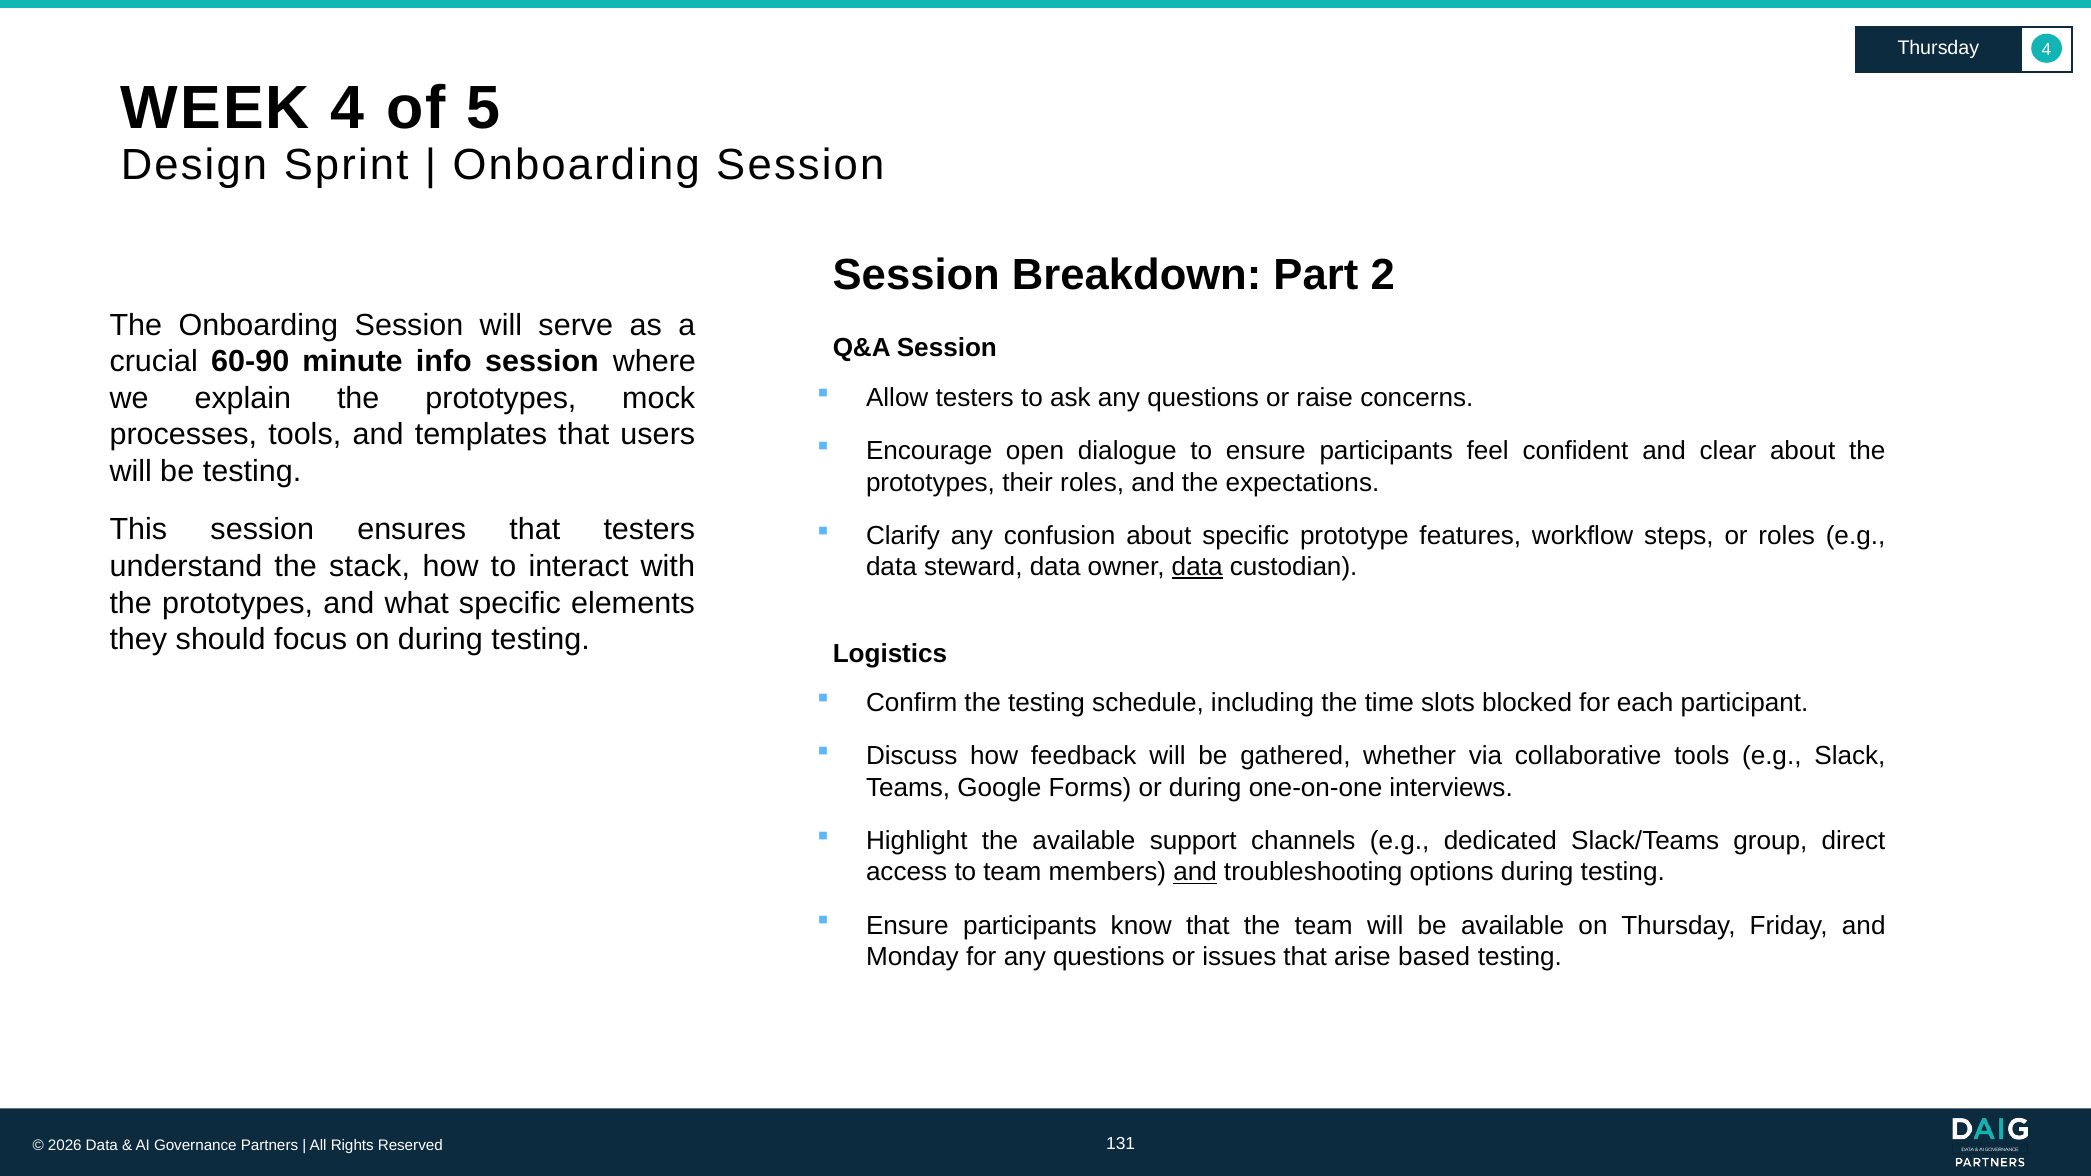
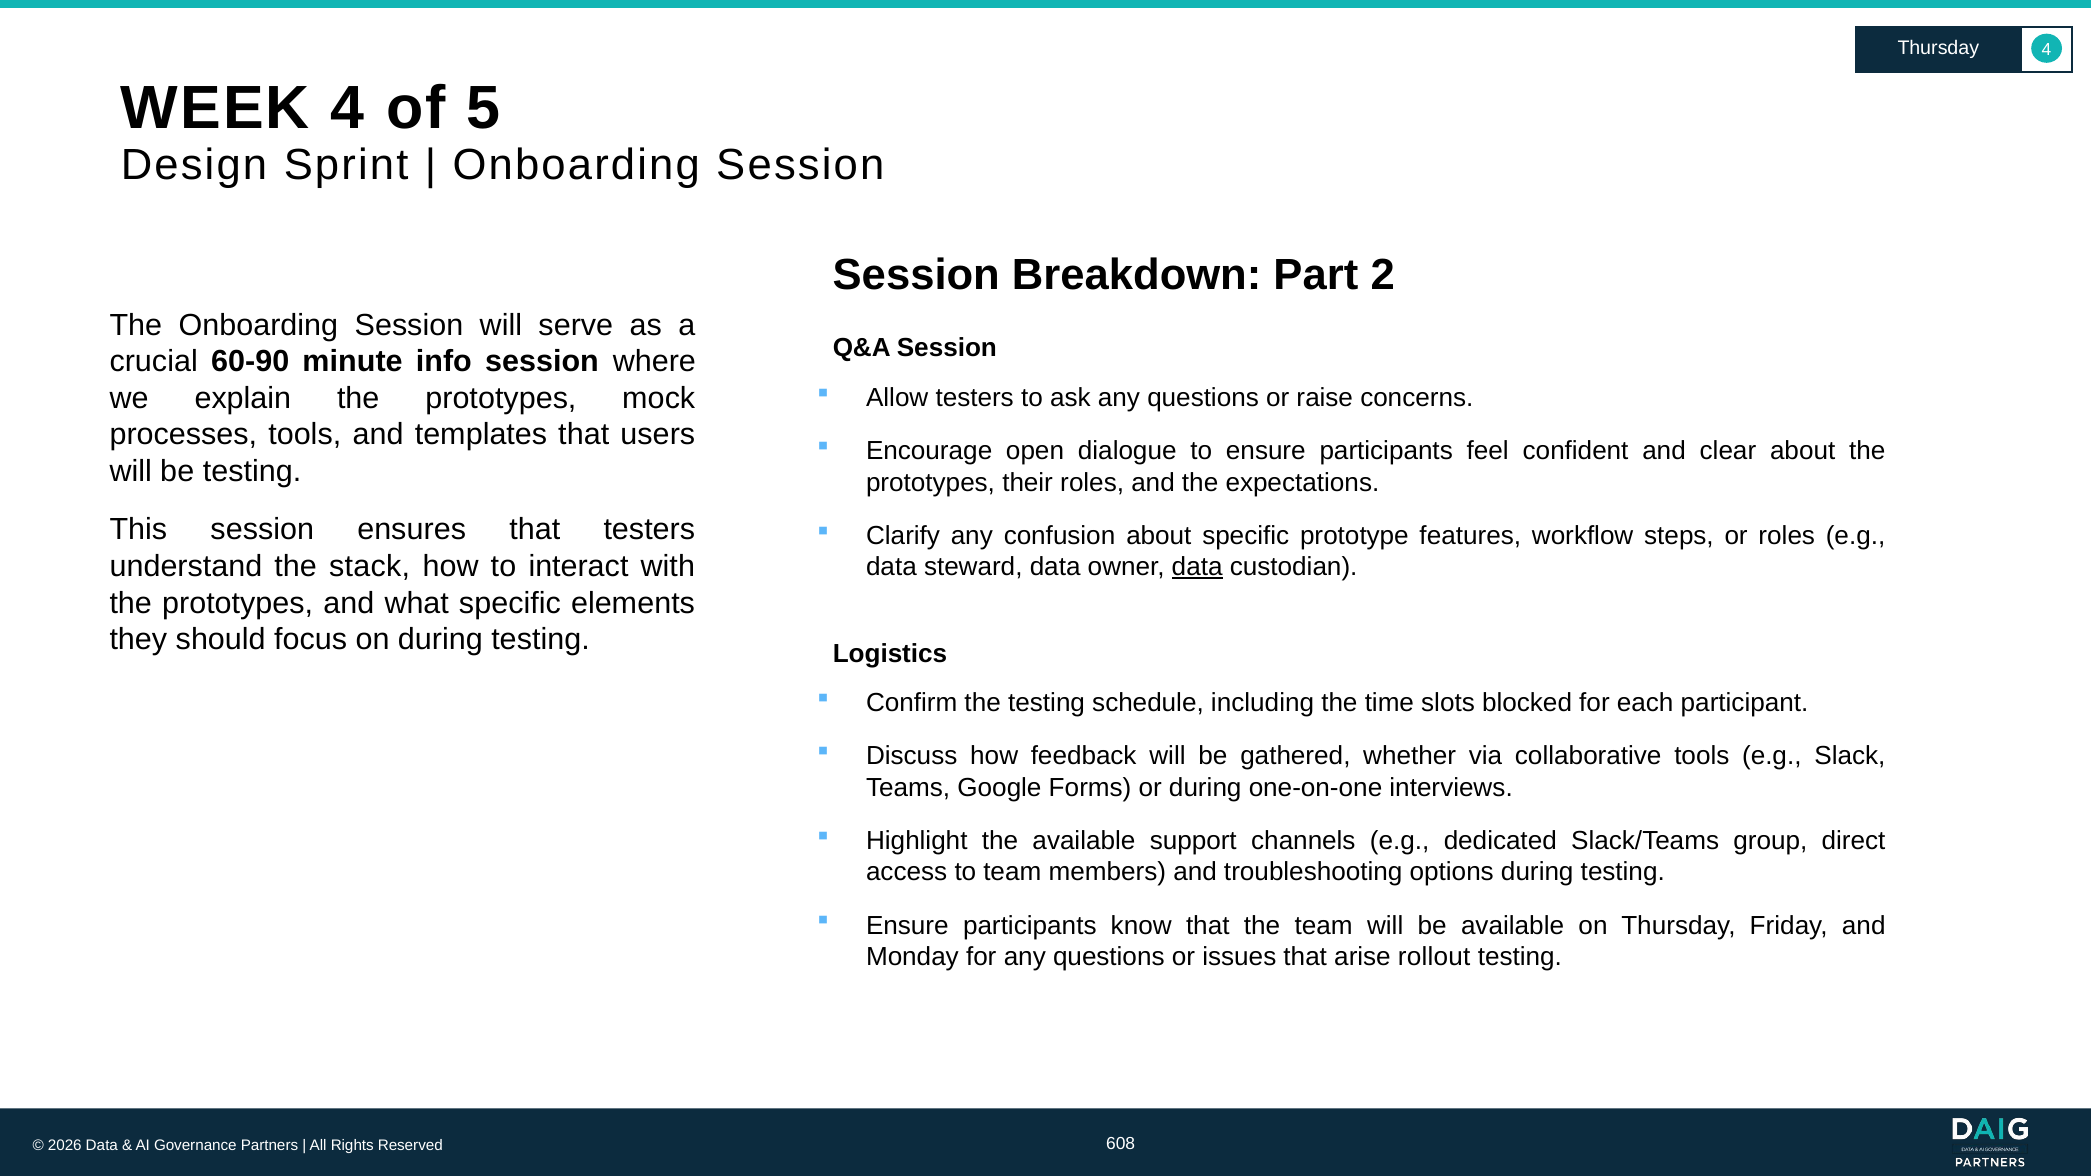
and underline: present -> none (1195, 872)
based: based -> rollout (1434, 957)
131: 131 -> 608 (1121, 1144)
